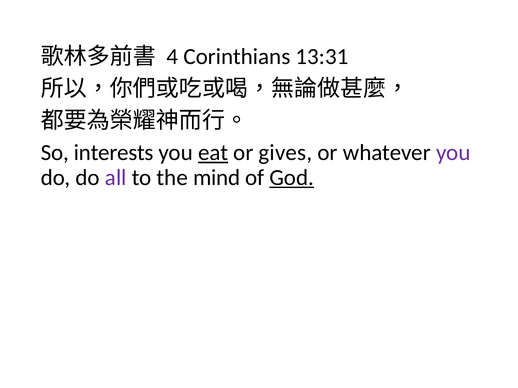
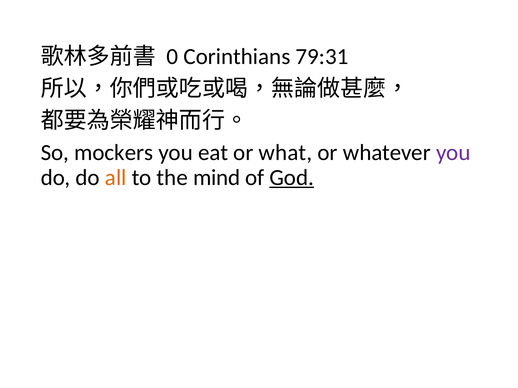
4: 4 -> 0 (172, 57)
13:31: 13:31 -> 79:31 (322, 57)
interests: interests -> mockers (114, 153)
eat underline: present -> none (213, 153)
gives: gives -> what (285, 153)
all colour: purple -> orange (116, 178)
